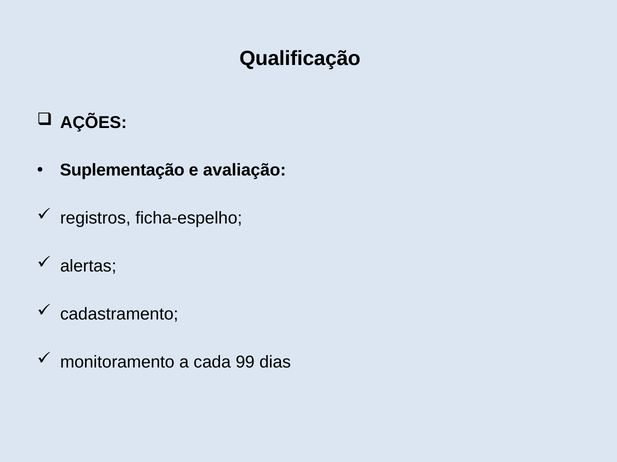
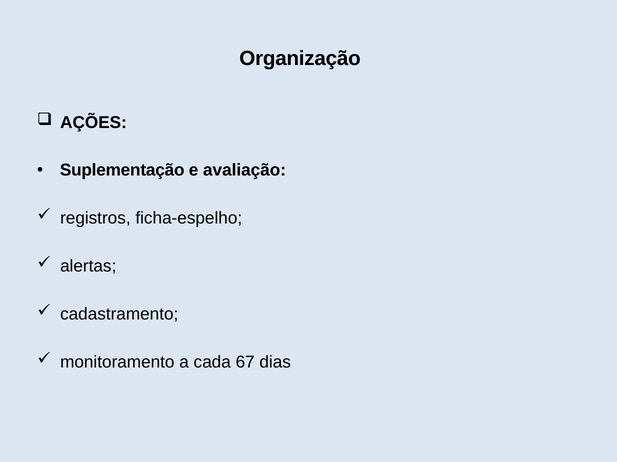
Qualificação: Qualificação -> Organização (300, 59)
99: 99 -> 67 (245, 363)
